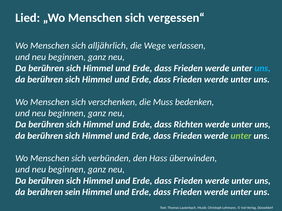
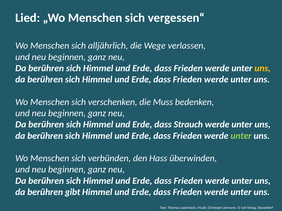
uns colour: light blue -> yellow (263, 68)
Richten: Richten -> Strauch (188, 125)
sein: sein -> gibt (73, 192)
